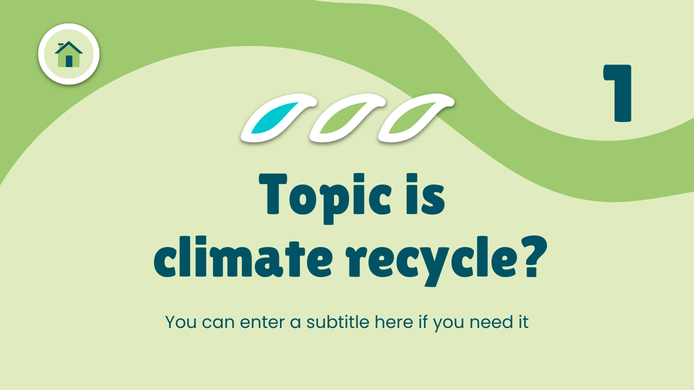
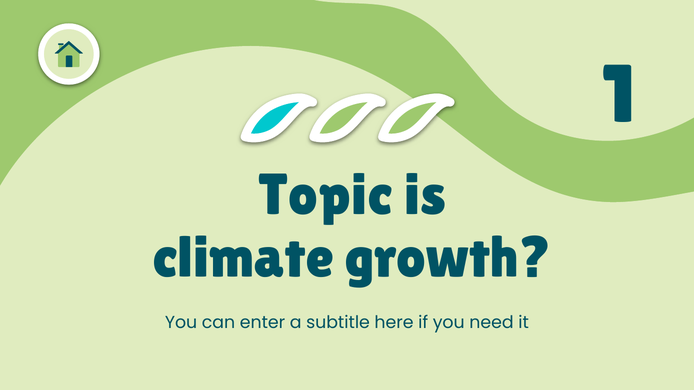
recycle: recycle -> growth (448, 258)
